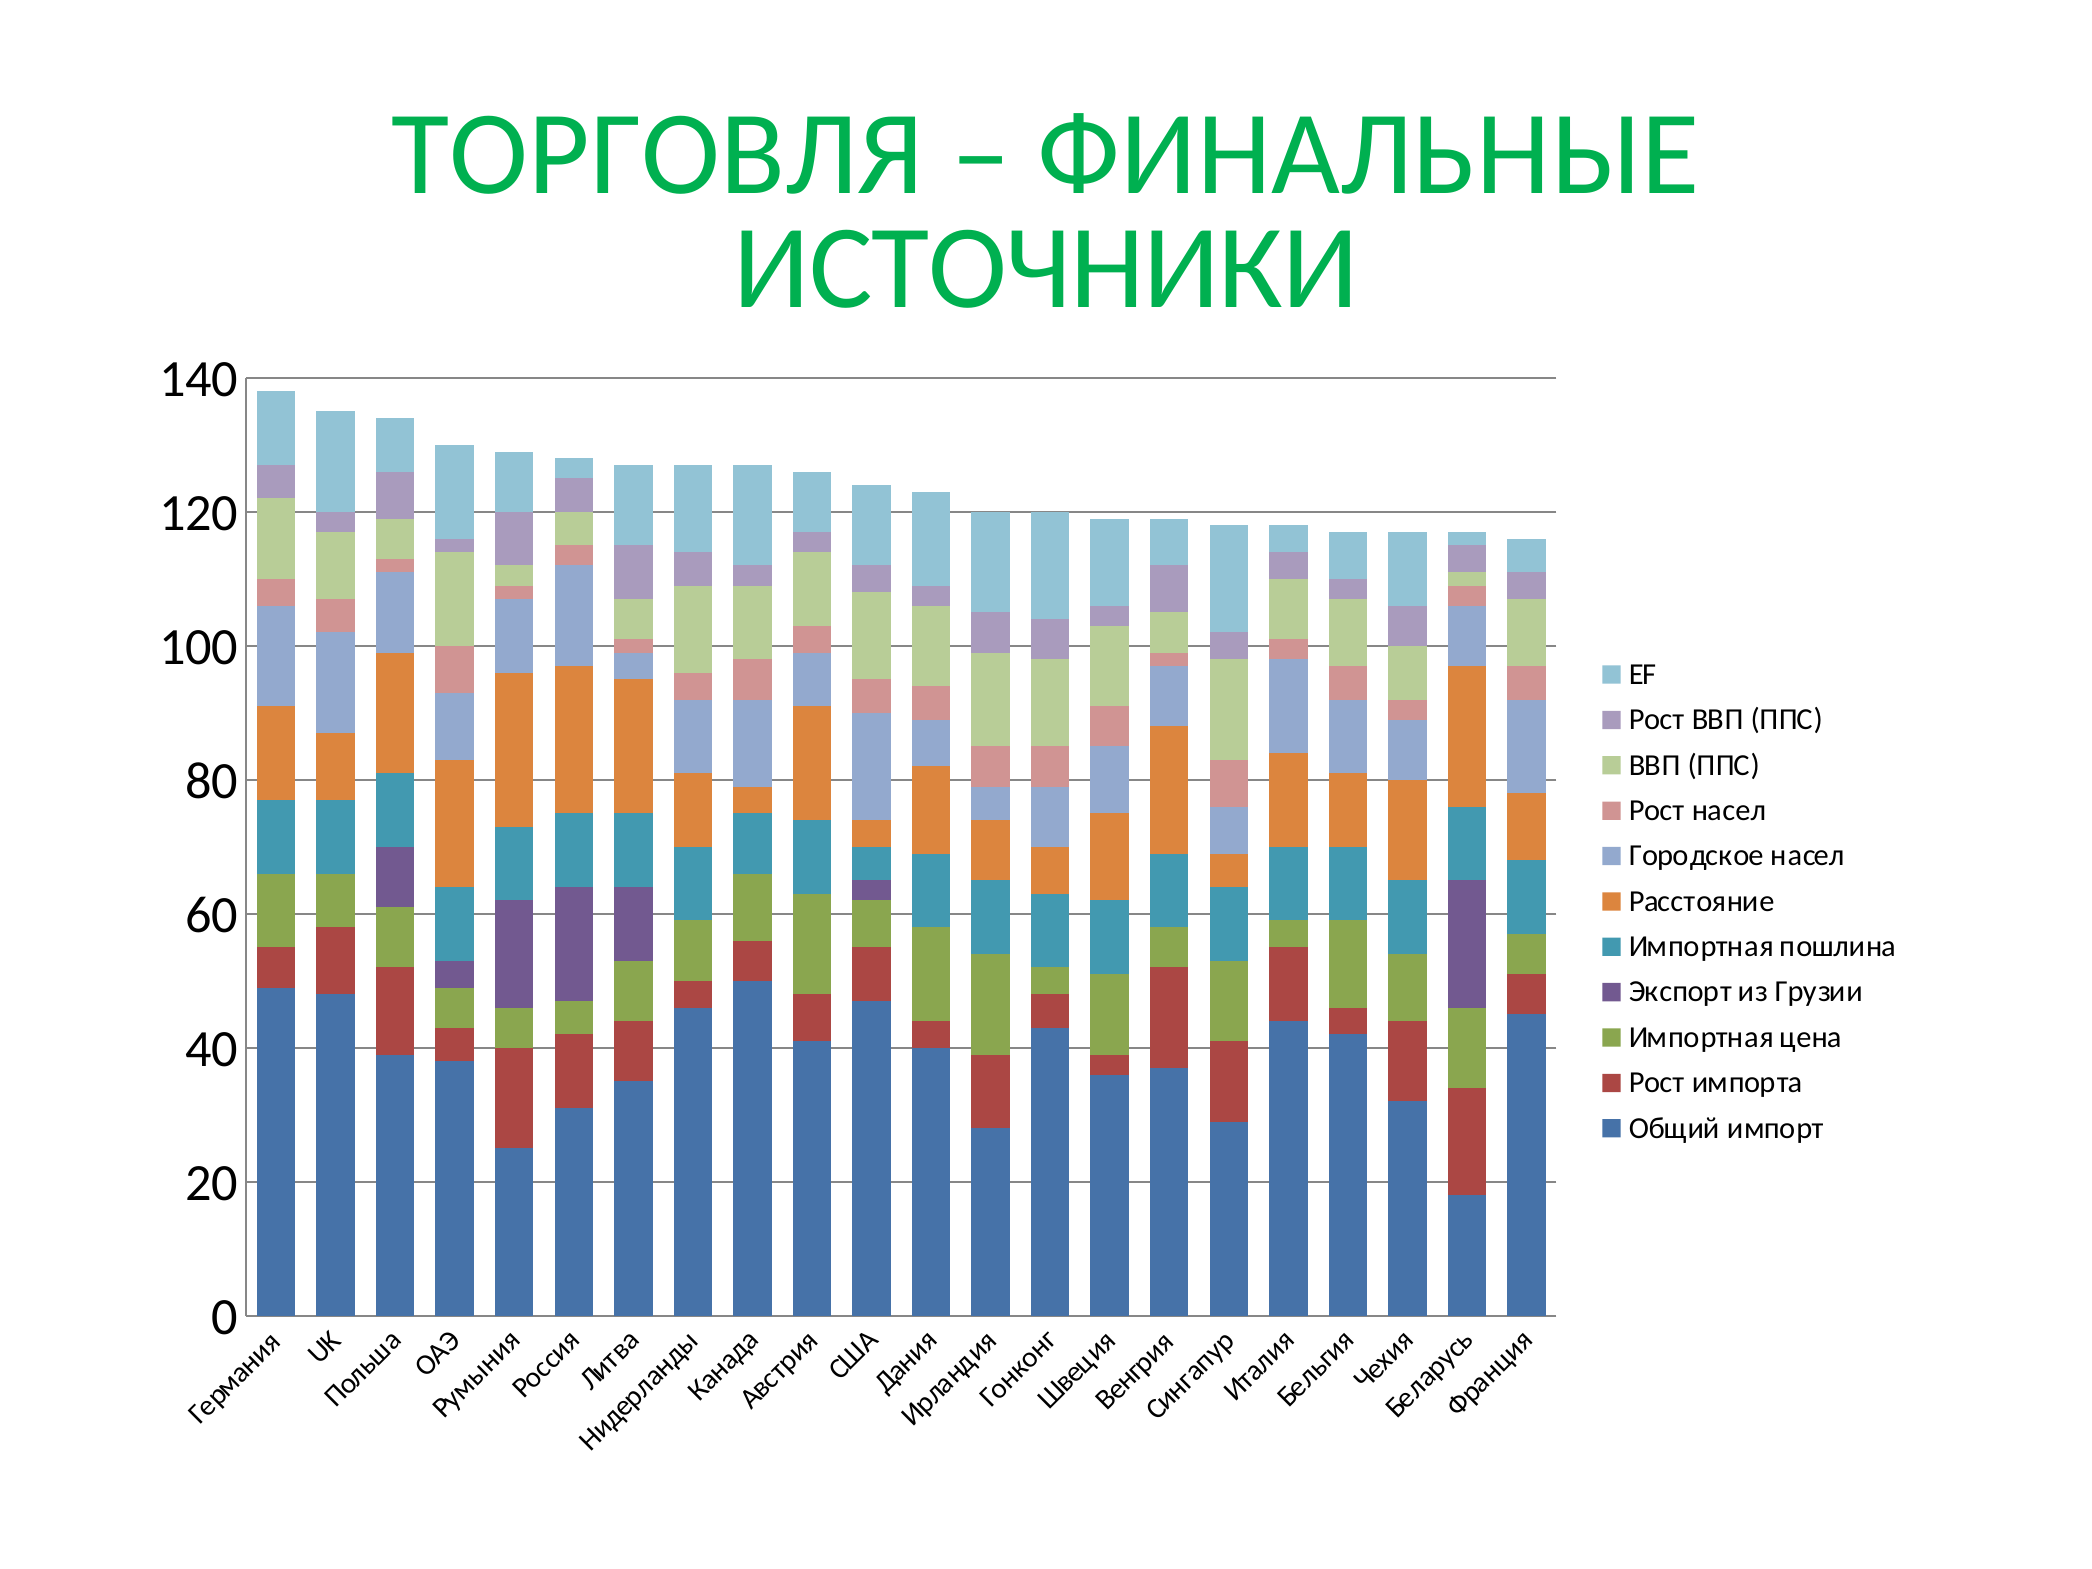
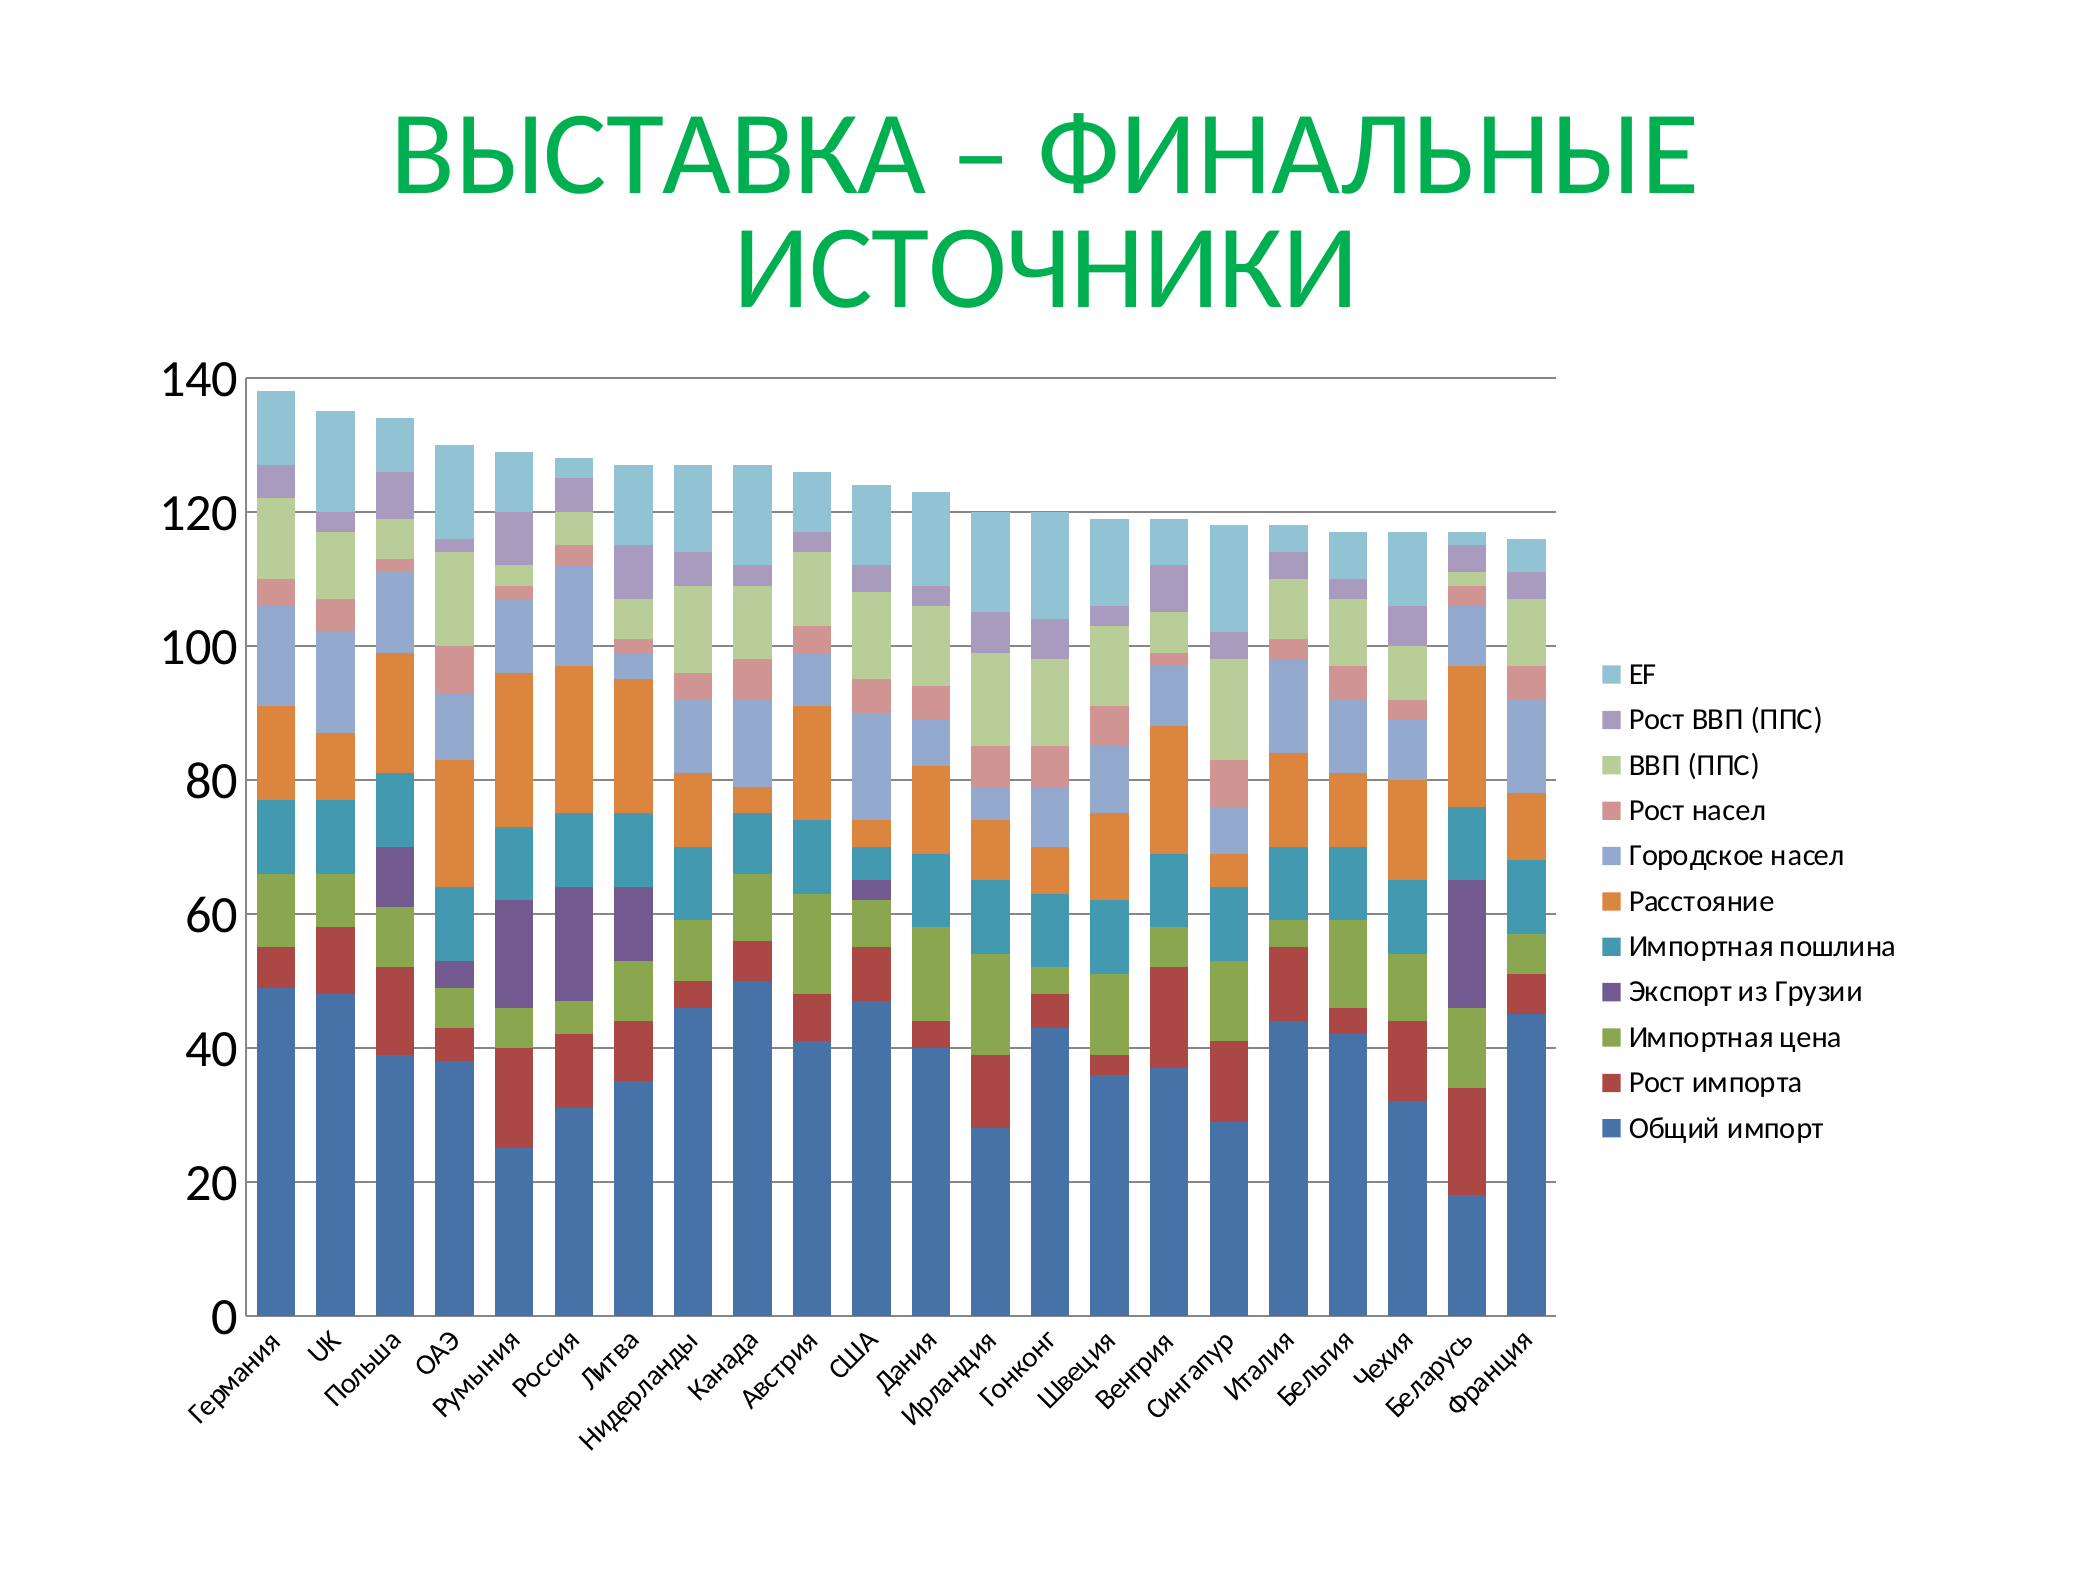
ТОРГОВЛЯ: ТОРГОВЛЯ -> ВЫСТАВКА (659, 154)
